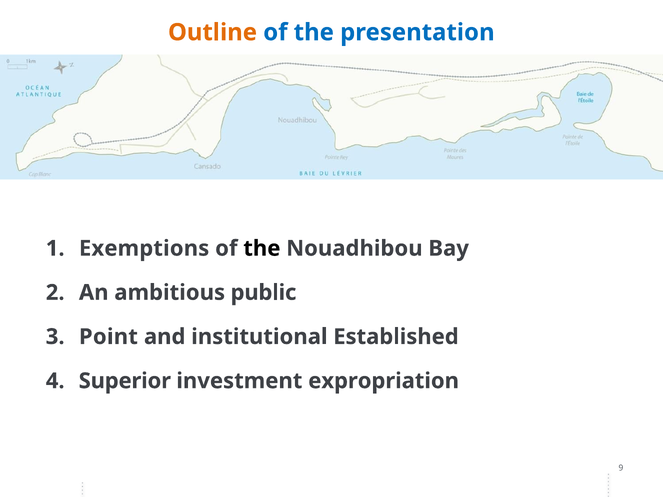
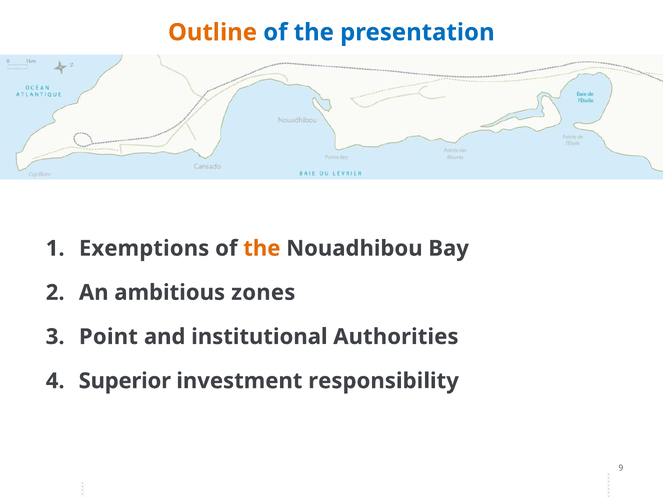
the colour: black -> orange (262, 249)
public: public -> zones (263, 293)
Established: Established -> Authorities (396, 337)
expropriation: expropriation -> responsibility (384, 381)
